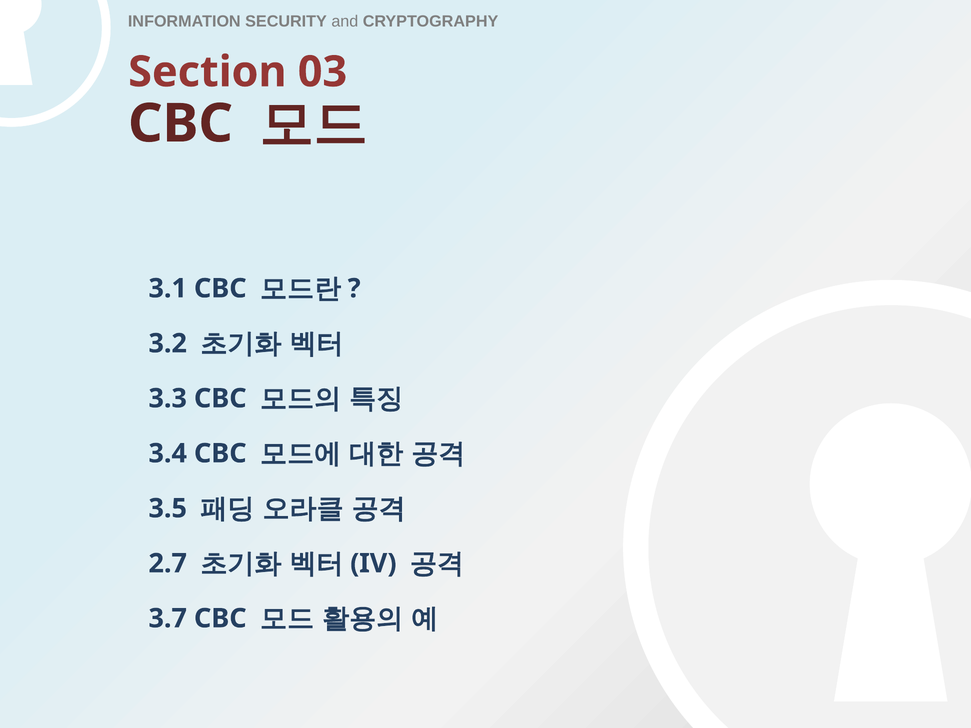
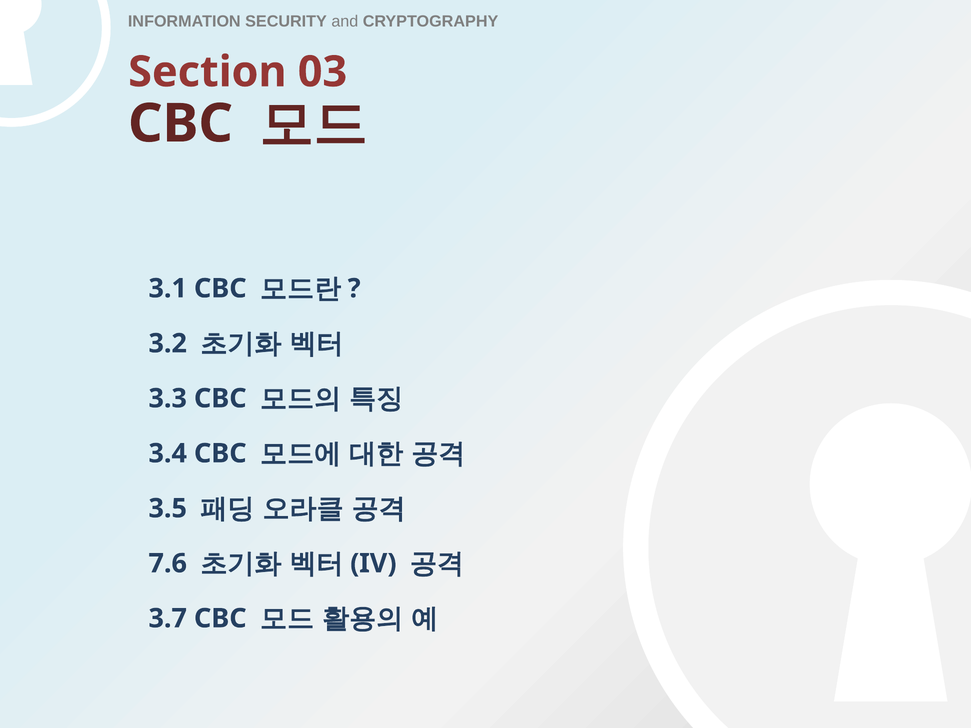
2.7: 2.7 -> 7.6 (168, 564)
